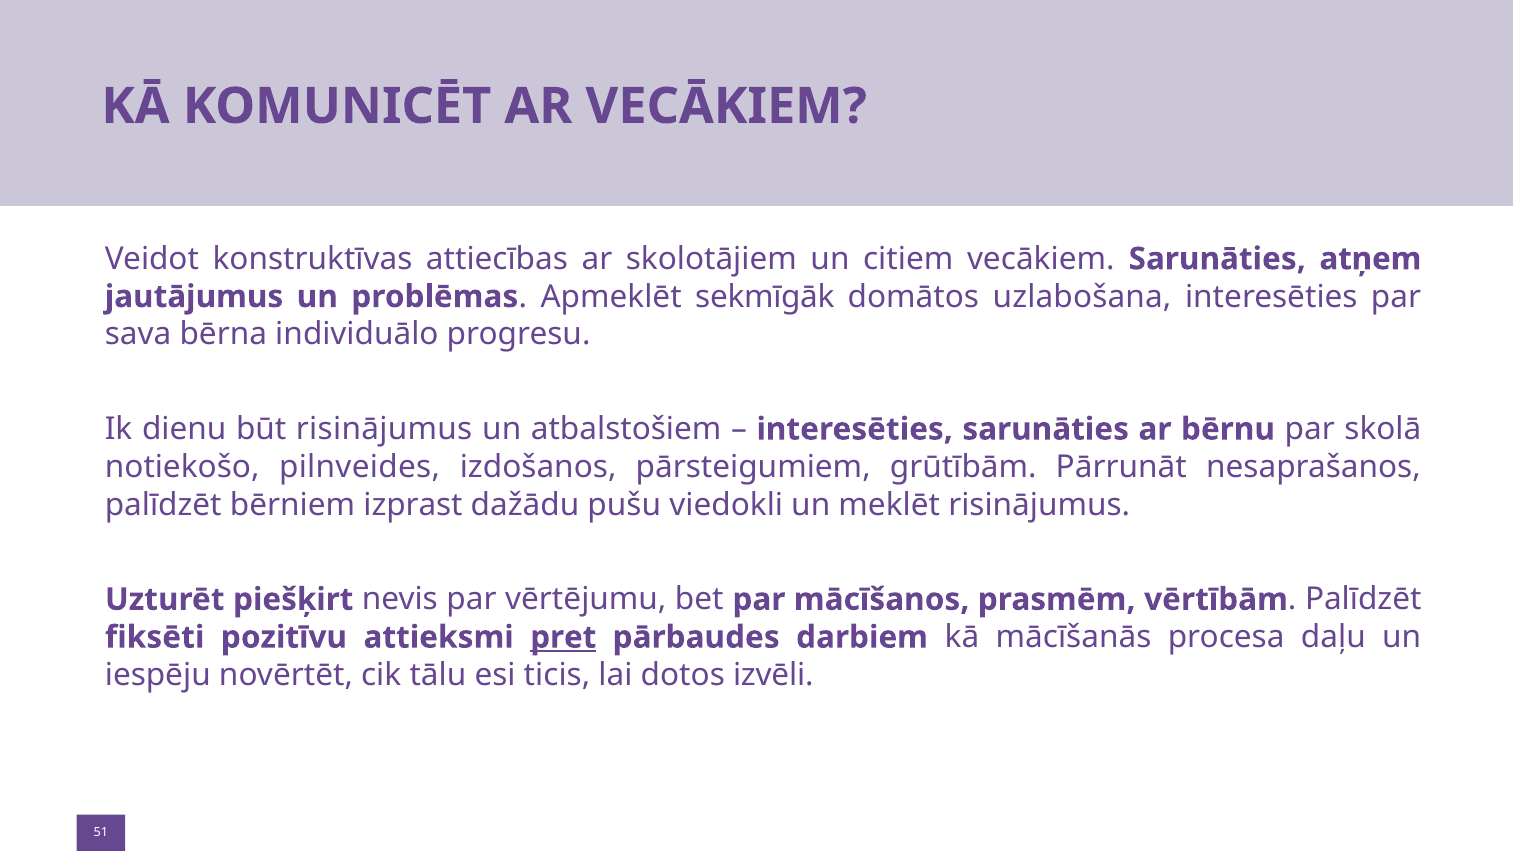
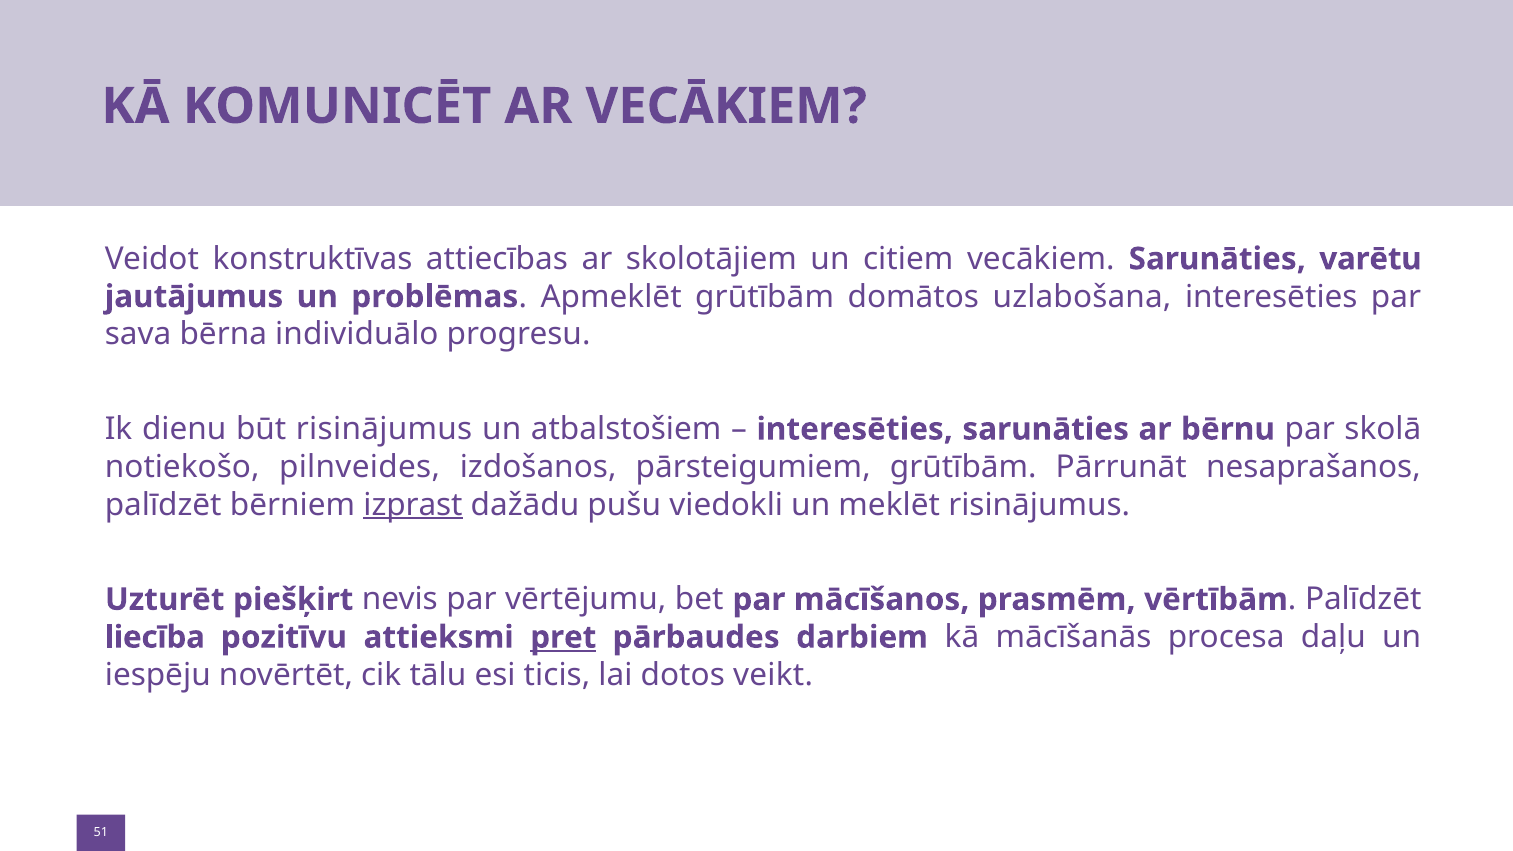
atņem: atņem -> varētu (1370, 259)
Apmeklēt sekmīgāk: sekmīgāk -> grūtībām (765, 297)
izprast underline: none -> present (413, 505)
fiksēti: fiksēti -> liecība (155, 637)
izvēli: izvēli -> veikt (773, 675)
